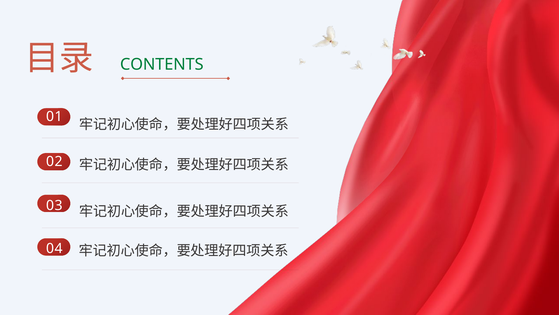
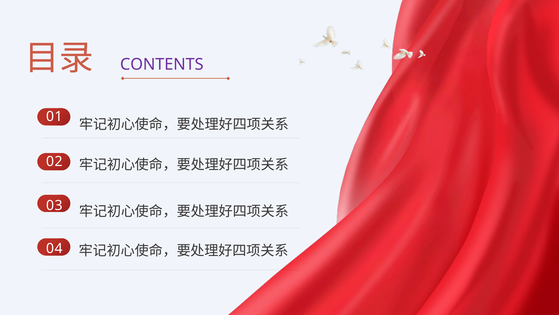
CONTENTS colour: green -> purple (162, 64)
